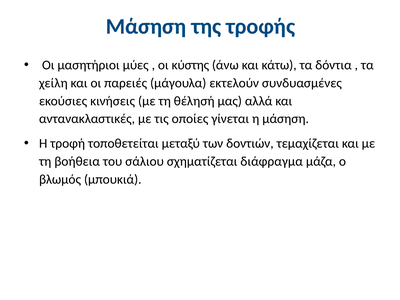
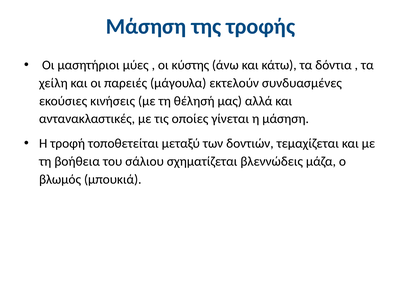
διάφραγμα: διάφραγμα -> βλεννώδεις (272, 161)
